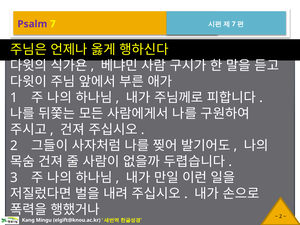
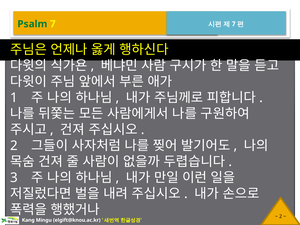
Psalm colour: purple -> green (32, 24)
